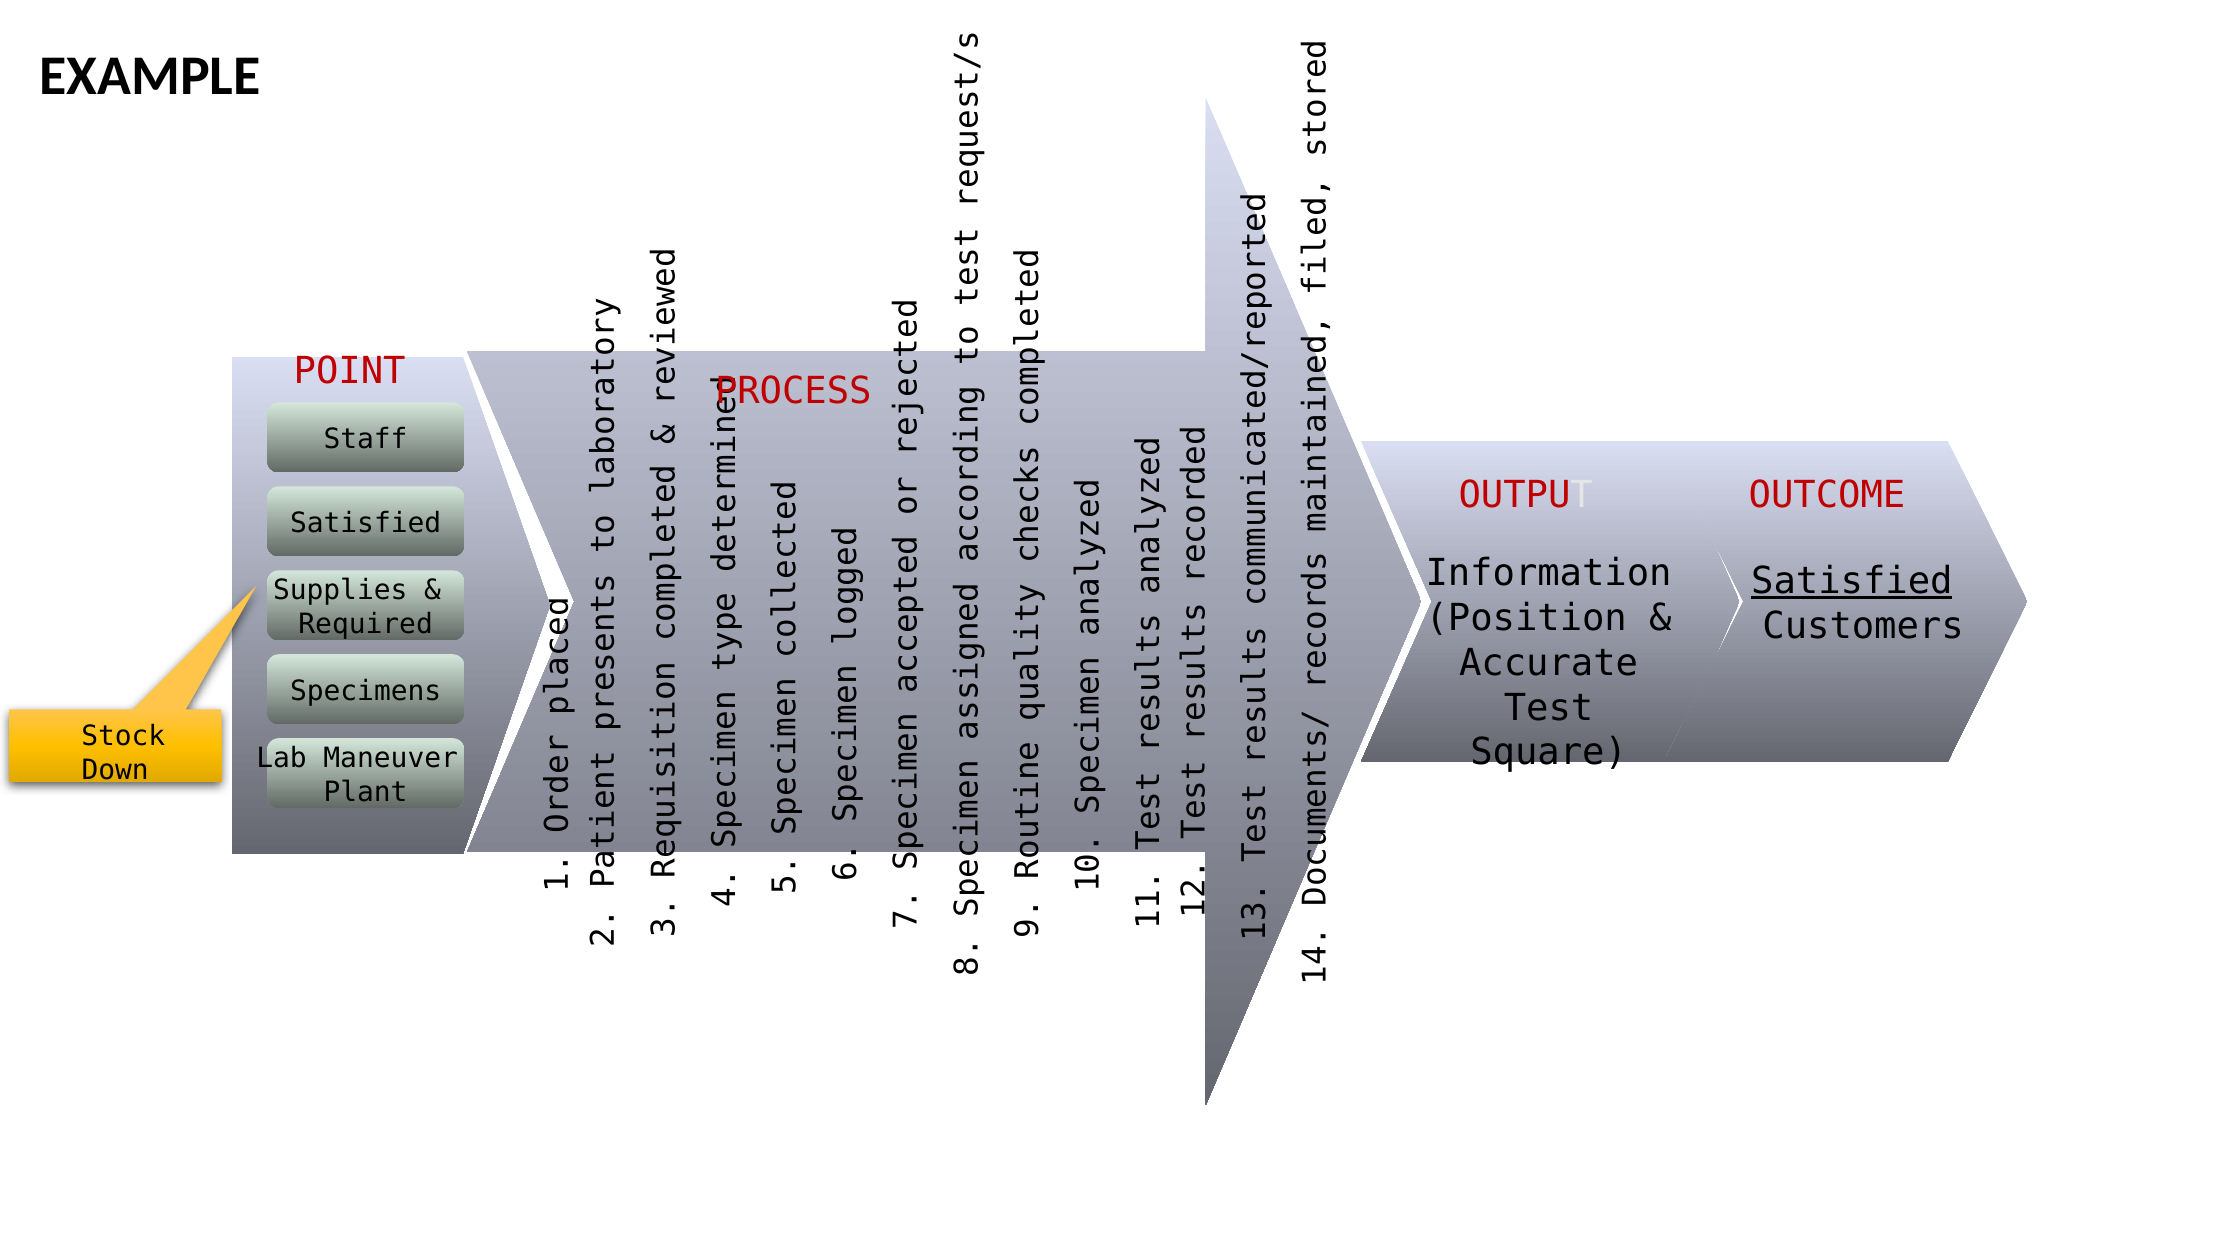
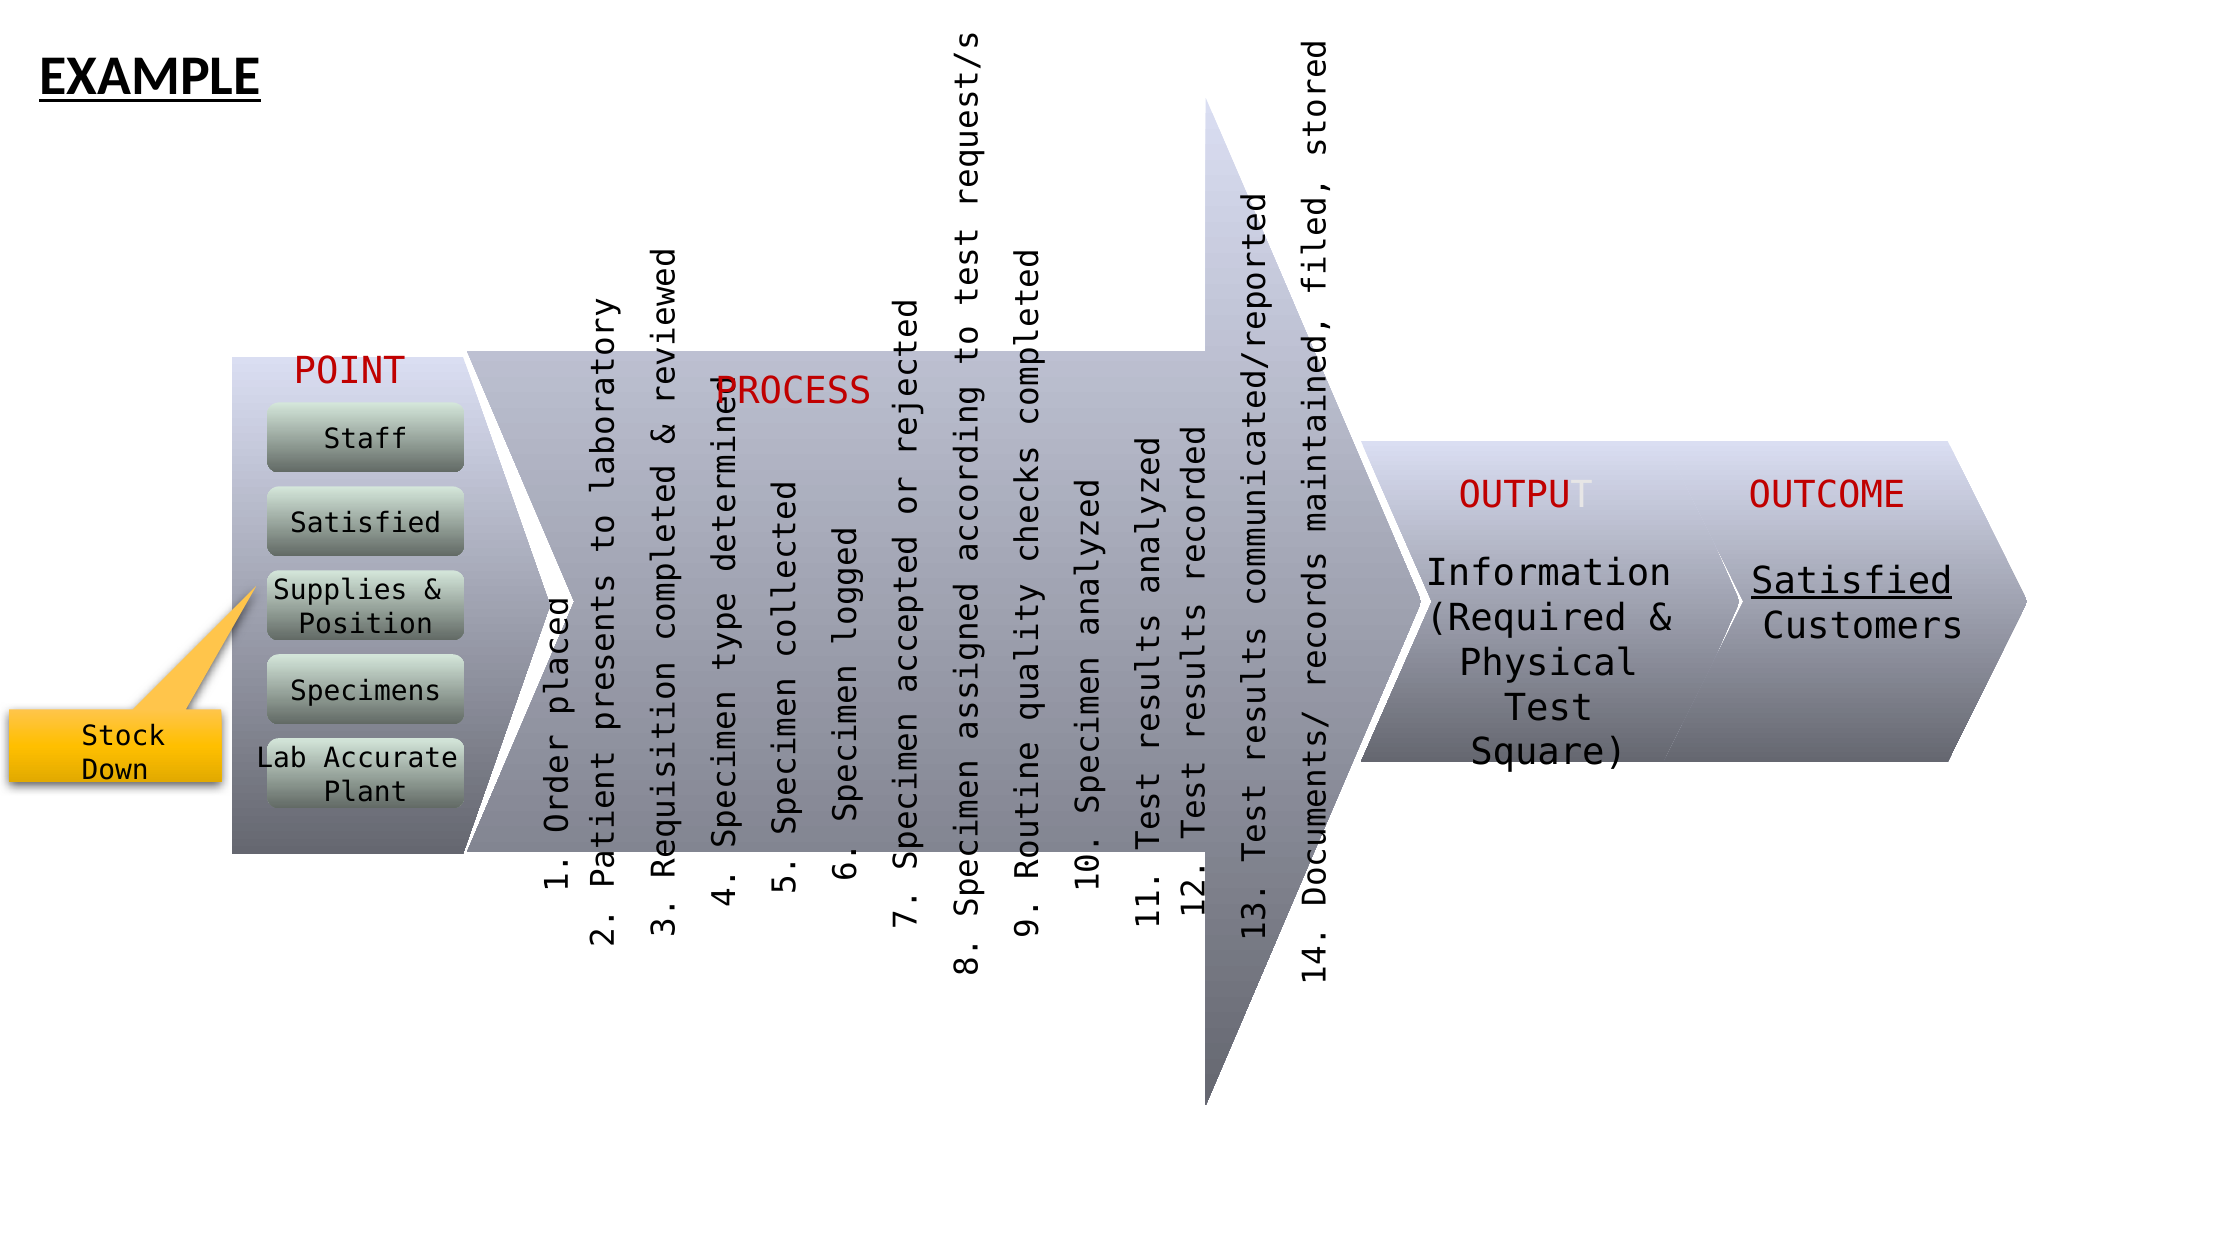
EXAMPLE underline: none -> present (150, 76)
Position: Position -> Required (1526, 618)
Required: Required -> Position (366, 624)
Accurate: Accurate -> Physical (1549, 663)
Maneuver: Maneuver -> Accurate (391, 758)
